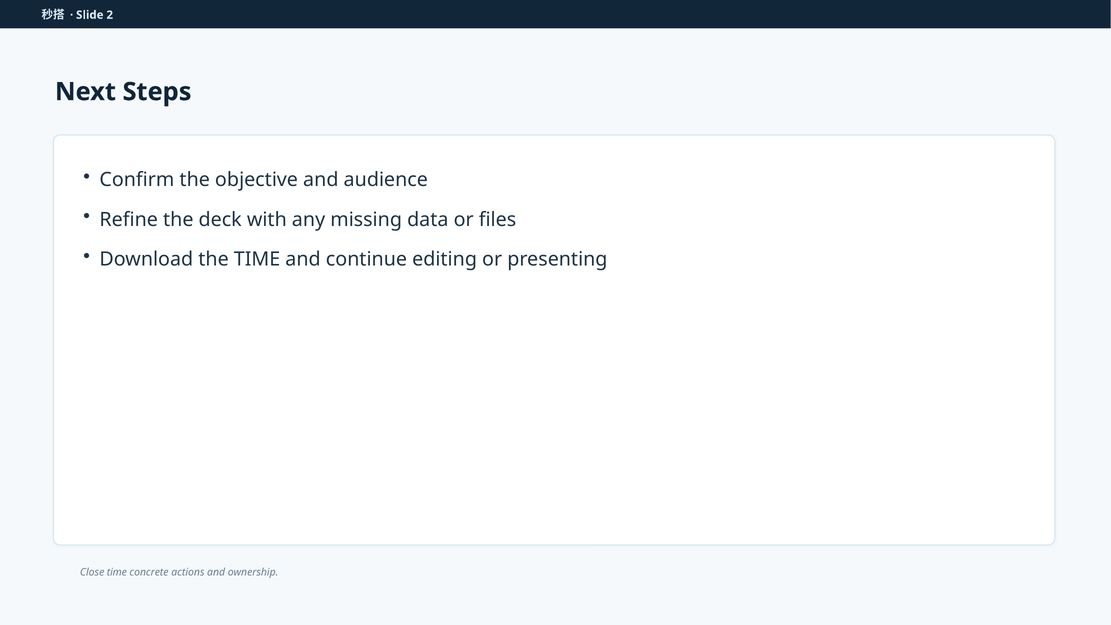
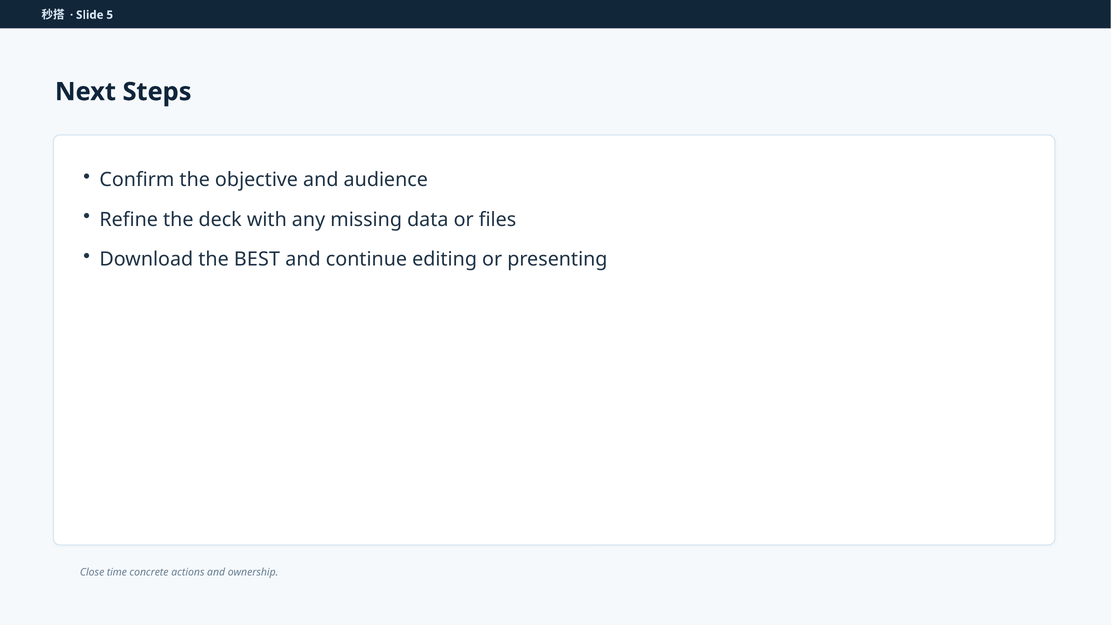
2: 2 -> 5 (110, 15)
the TIME: TIME -> BEST (257, 259)
